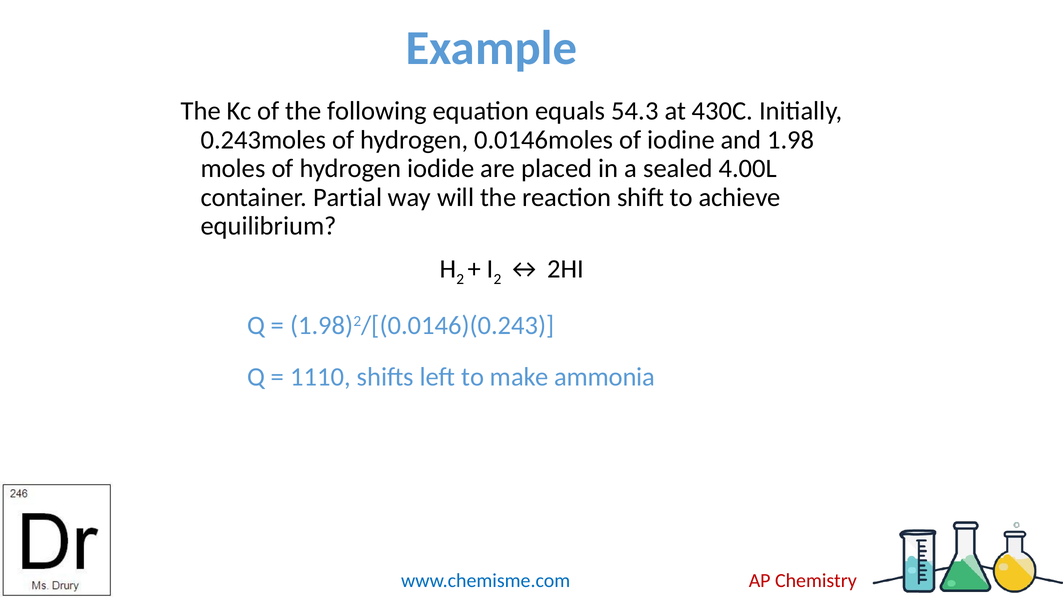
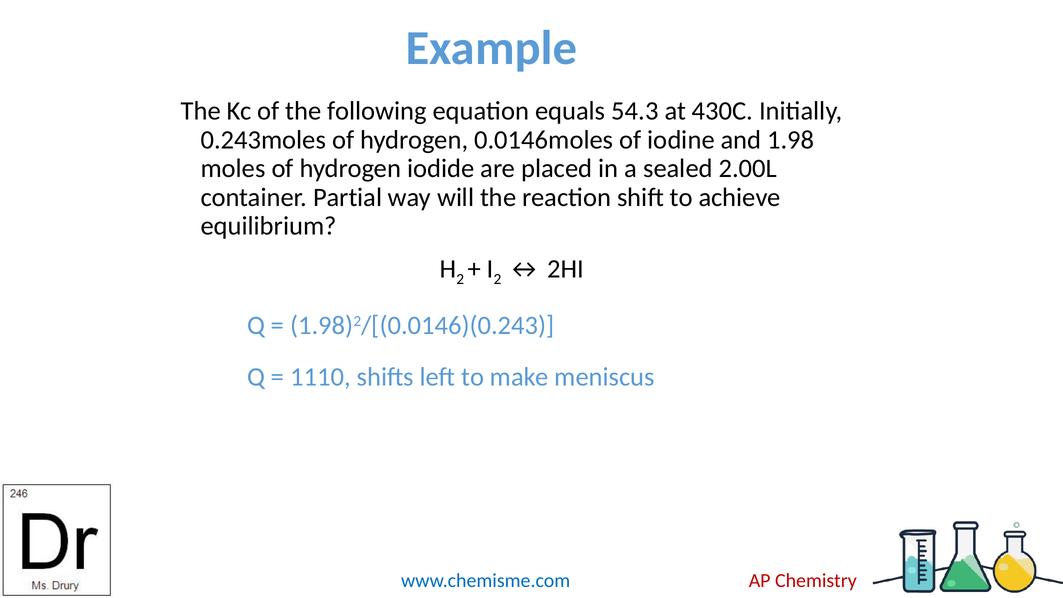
4.00L: 4.00L -> 2.00L (748, 169)
ammonia: ammonia -> meniscus (605, 377)
